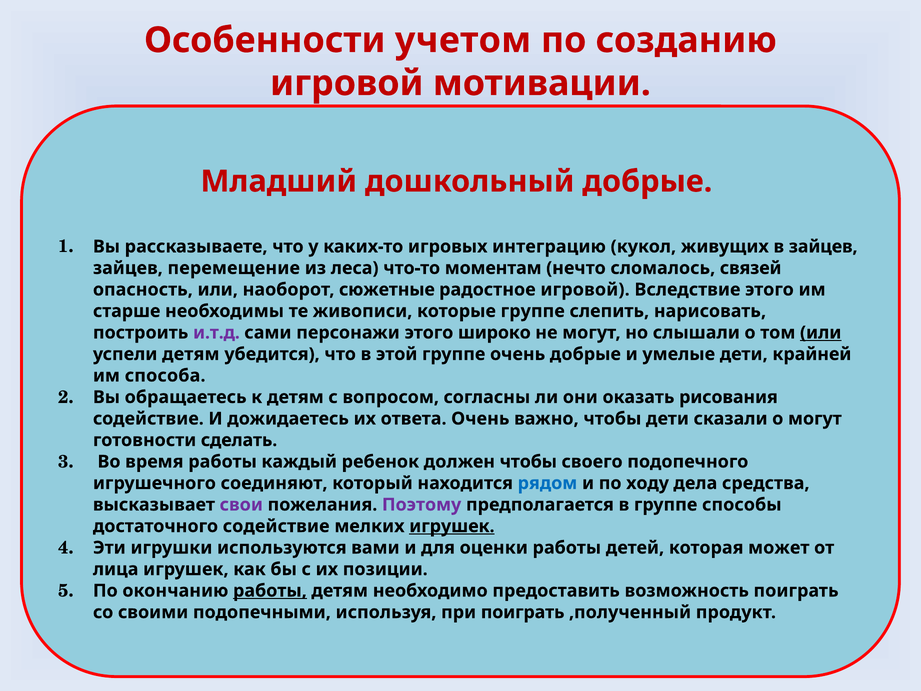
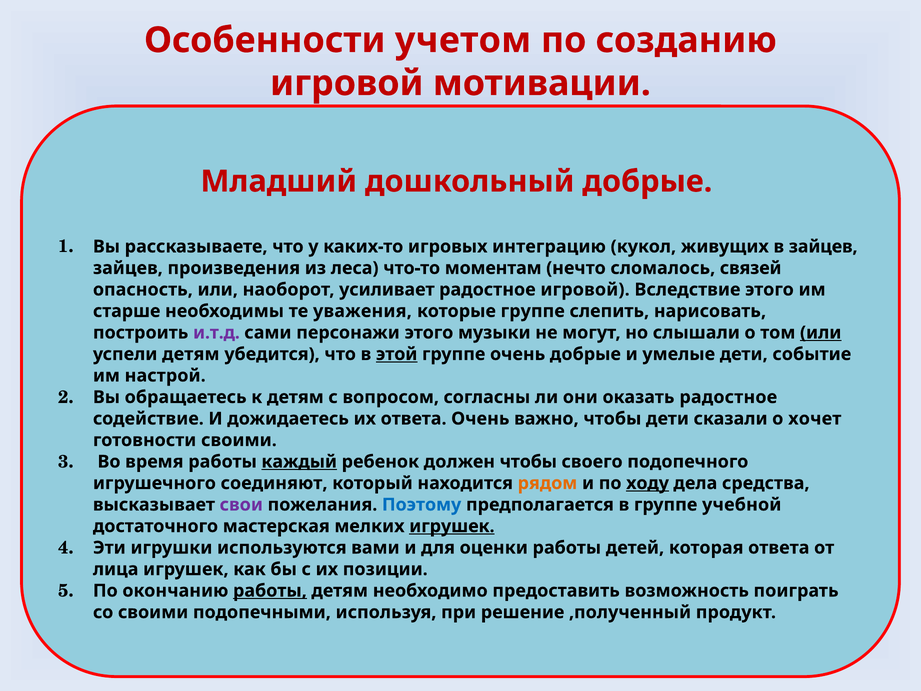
перемещение: перемещение -> произведения (234, 268)
сюжетные: сюжетные -> усиливает (387, 289)
живописи: живописи -> уважения (362, 311)
широко: широко -> музыки (494, 333)
этой underline: none -> present (397, 354)
крайней: крайней -> событие (812, 354)
способа: способа -> настрой (165, 376)
оказать рисования: рисования -> радостное (728, 397)
о могут: могут -> хочет (815, 419)
готовности сделать: сделать -> своими (239, 440)
каждый underline: none -> present (299, 462)
рядом colour: blue -> orange (547, 483)
ходу underline: none -> present (648, 483)
Поэтому colour: purple -> blue (422, 505)
способы: способы -> учебной (742, 505)
достаточного содействие: содействие -> мастерская (276, 526)
которая может: может -> ответа (779, 548)
при поиграть: поиграть -> решение (523, 612)
